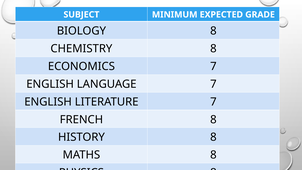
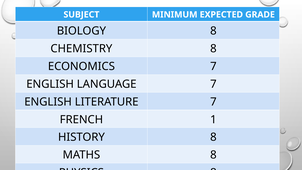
FRENCH 8: 8 -> 1 (213, 119)
